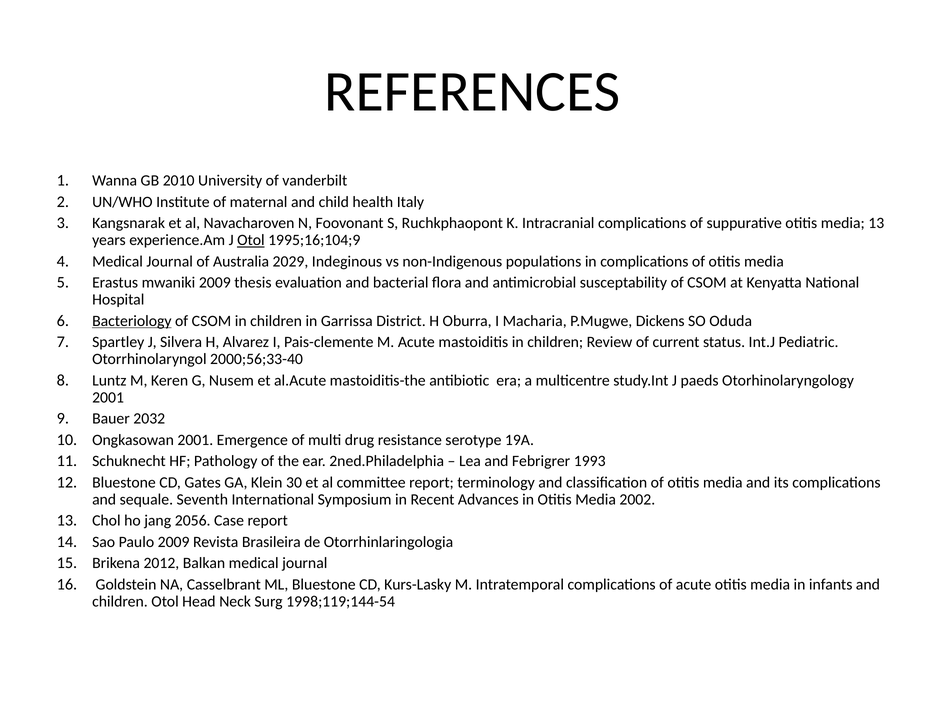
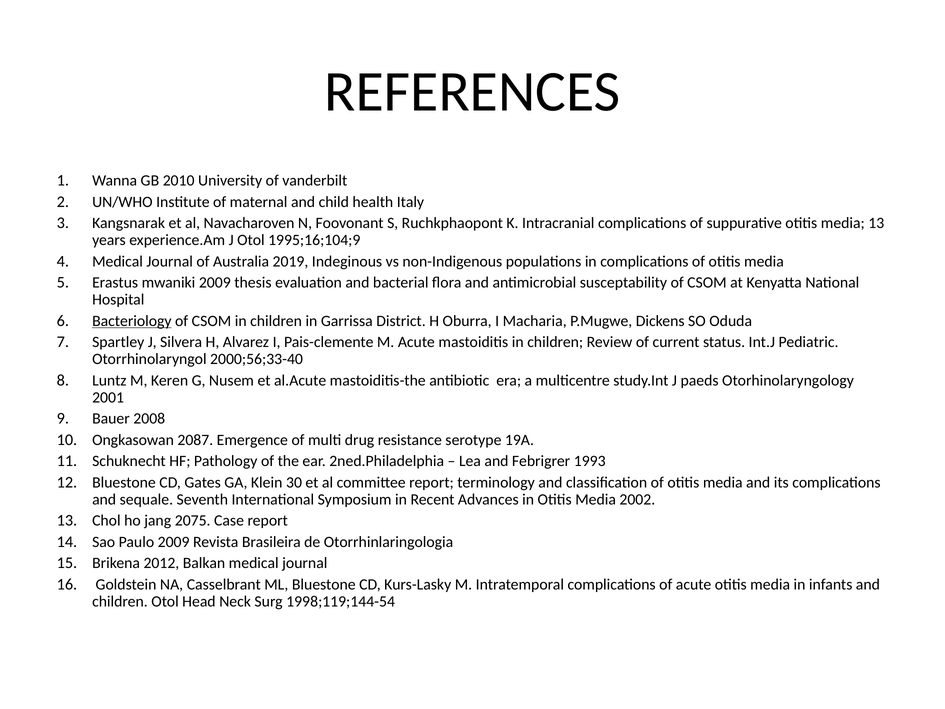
Otol underline: present -> none (251, 240)
2029: 2029 -> 2019 (290, 261)
2032: 2032 -> 2008 (149, 419)
Ongkasowan 2001: 2001 -> 2087 (195, 440)
2056: 2056 -> 2075 (193, 521)
